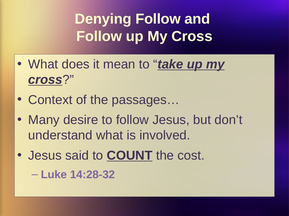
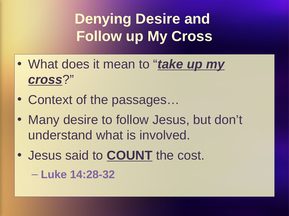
Denying Follow: Follow -> Desire (158, 19)
